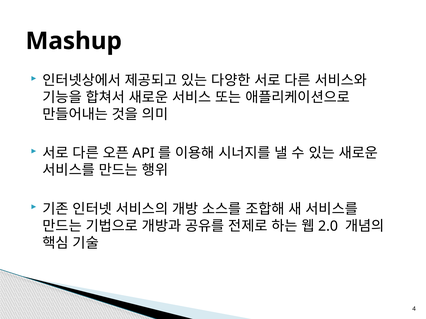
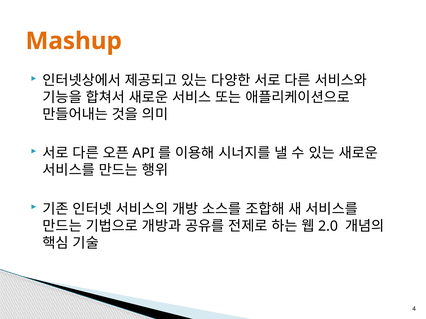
Mashup colour: black -> orange (74, 41)
